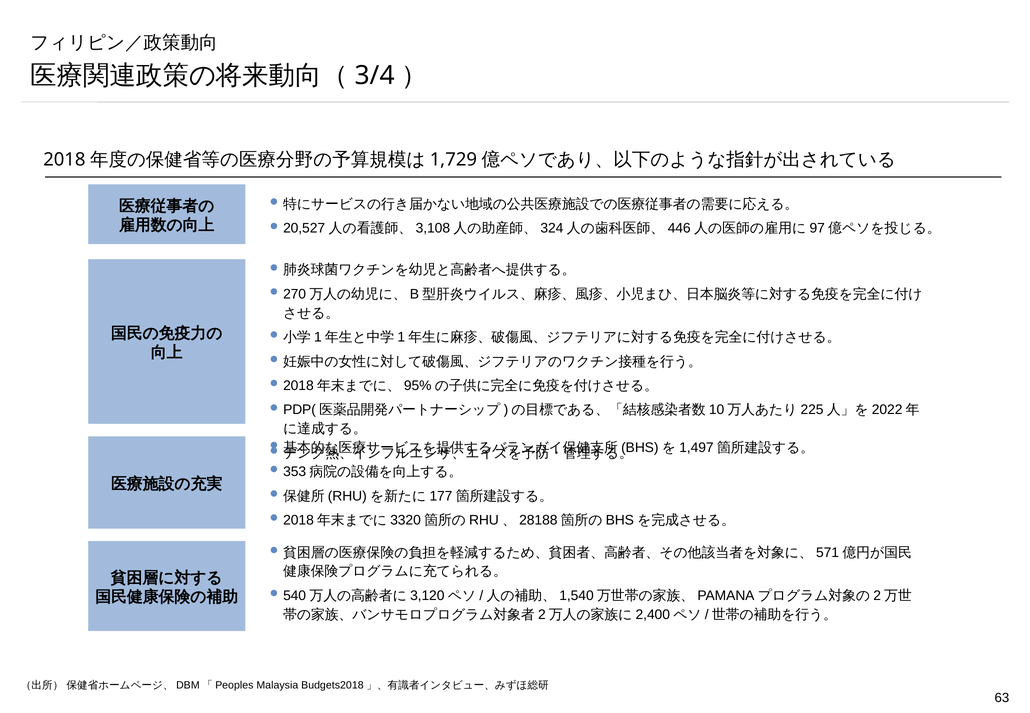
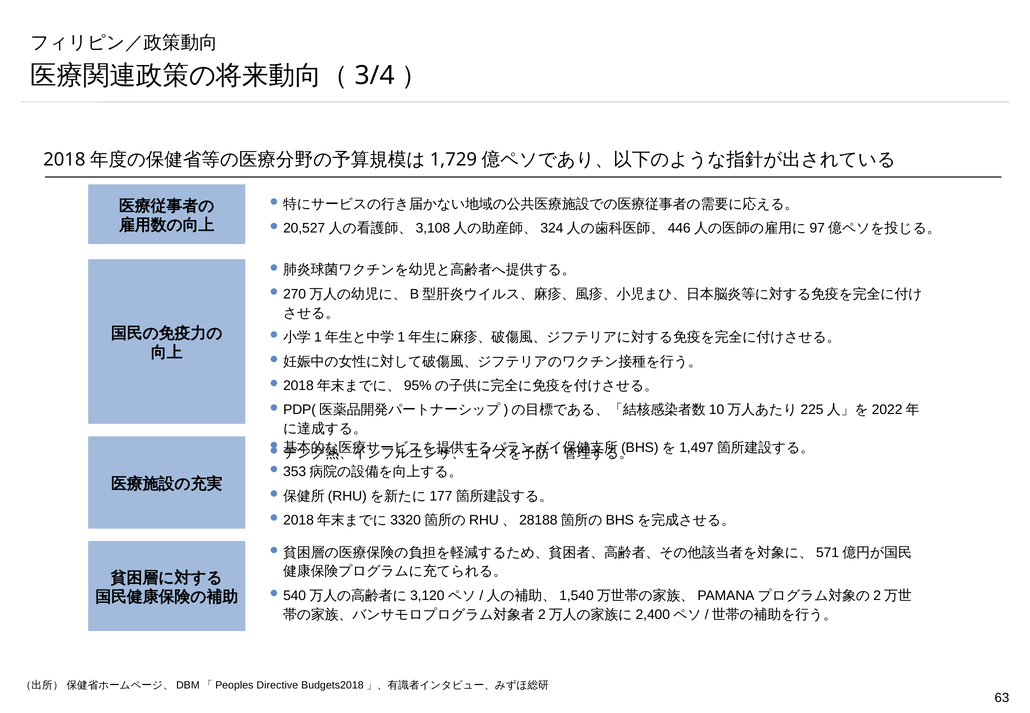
Malaysia: Malaysia -> Directive (277, 686)
